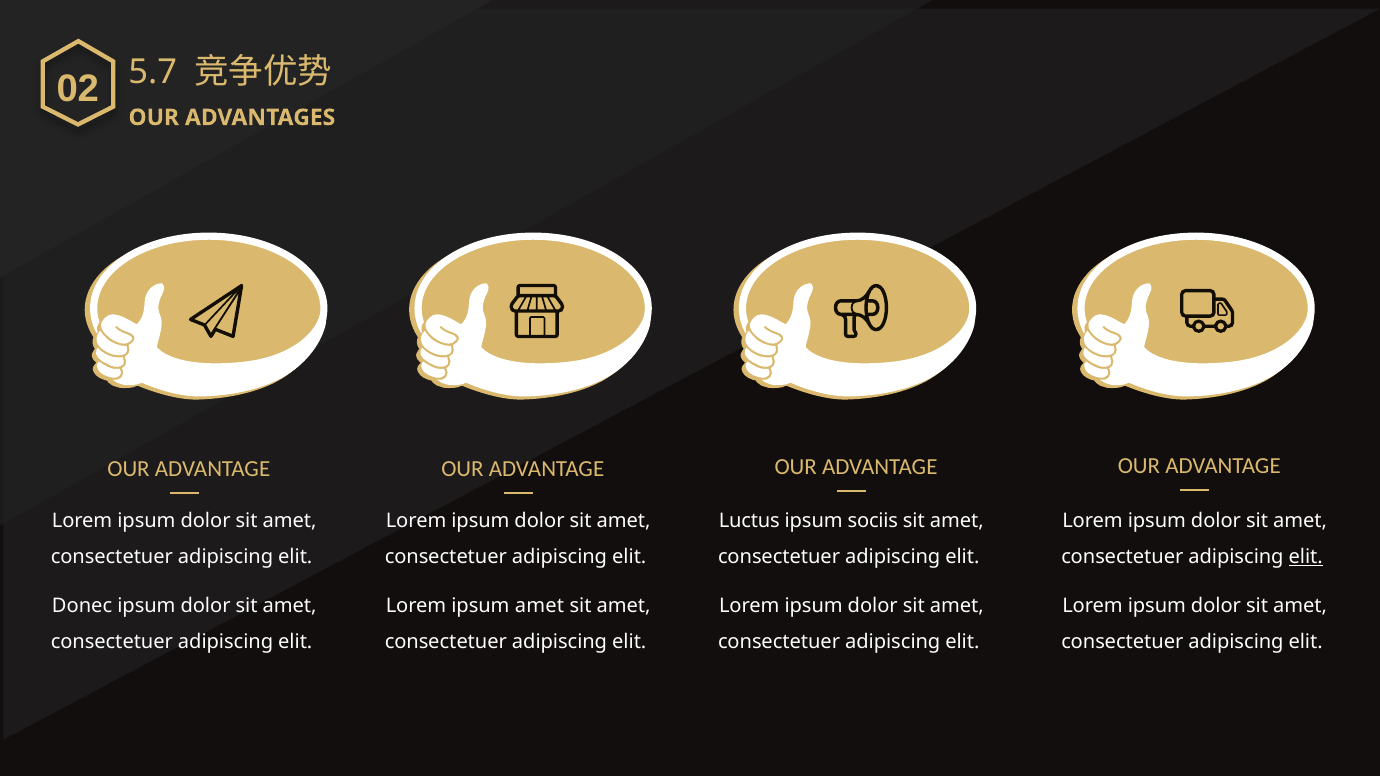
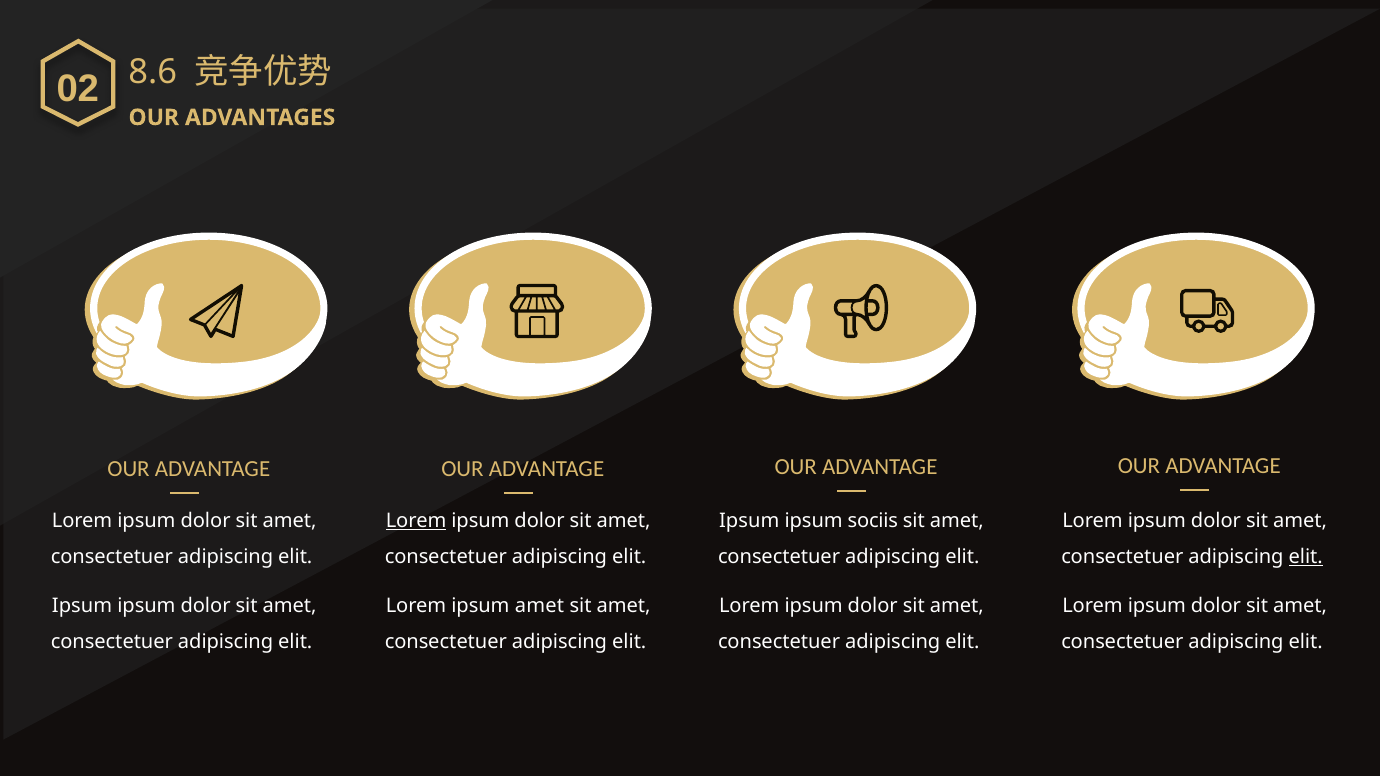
5.7: 5.7 -> 8.6 (153, 72)
Lorem underline: none -> present (416, 521)
Luctus: Luctus -> Ipsum (749, 521)
Donec: Donec -> Ipsum (82, 606)
